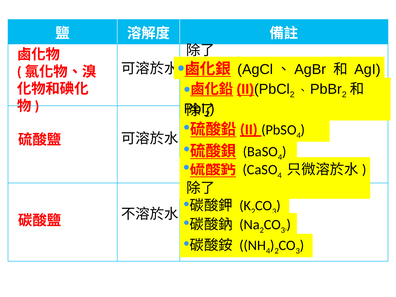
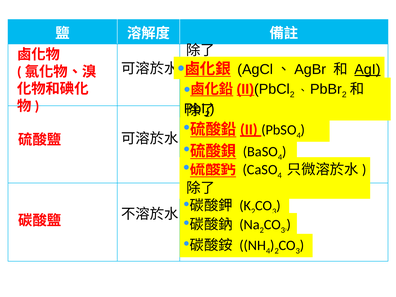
AgI underline: none -> present (368, 69)
